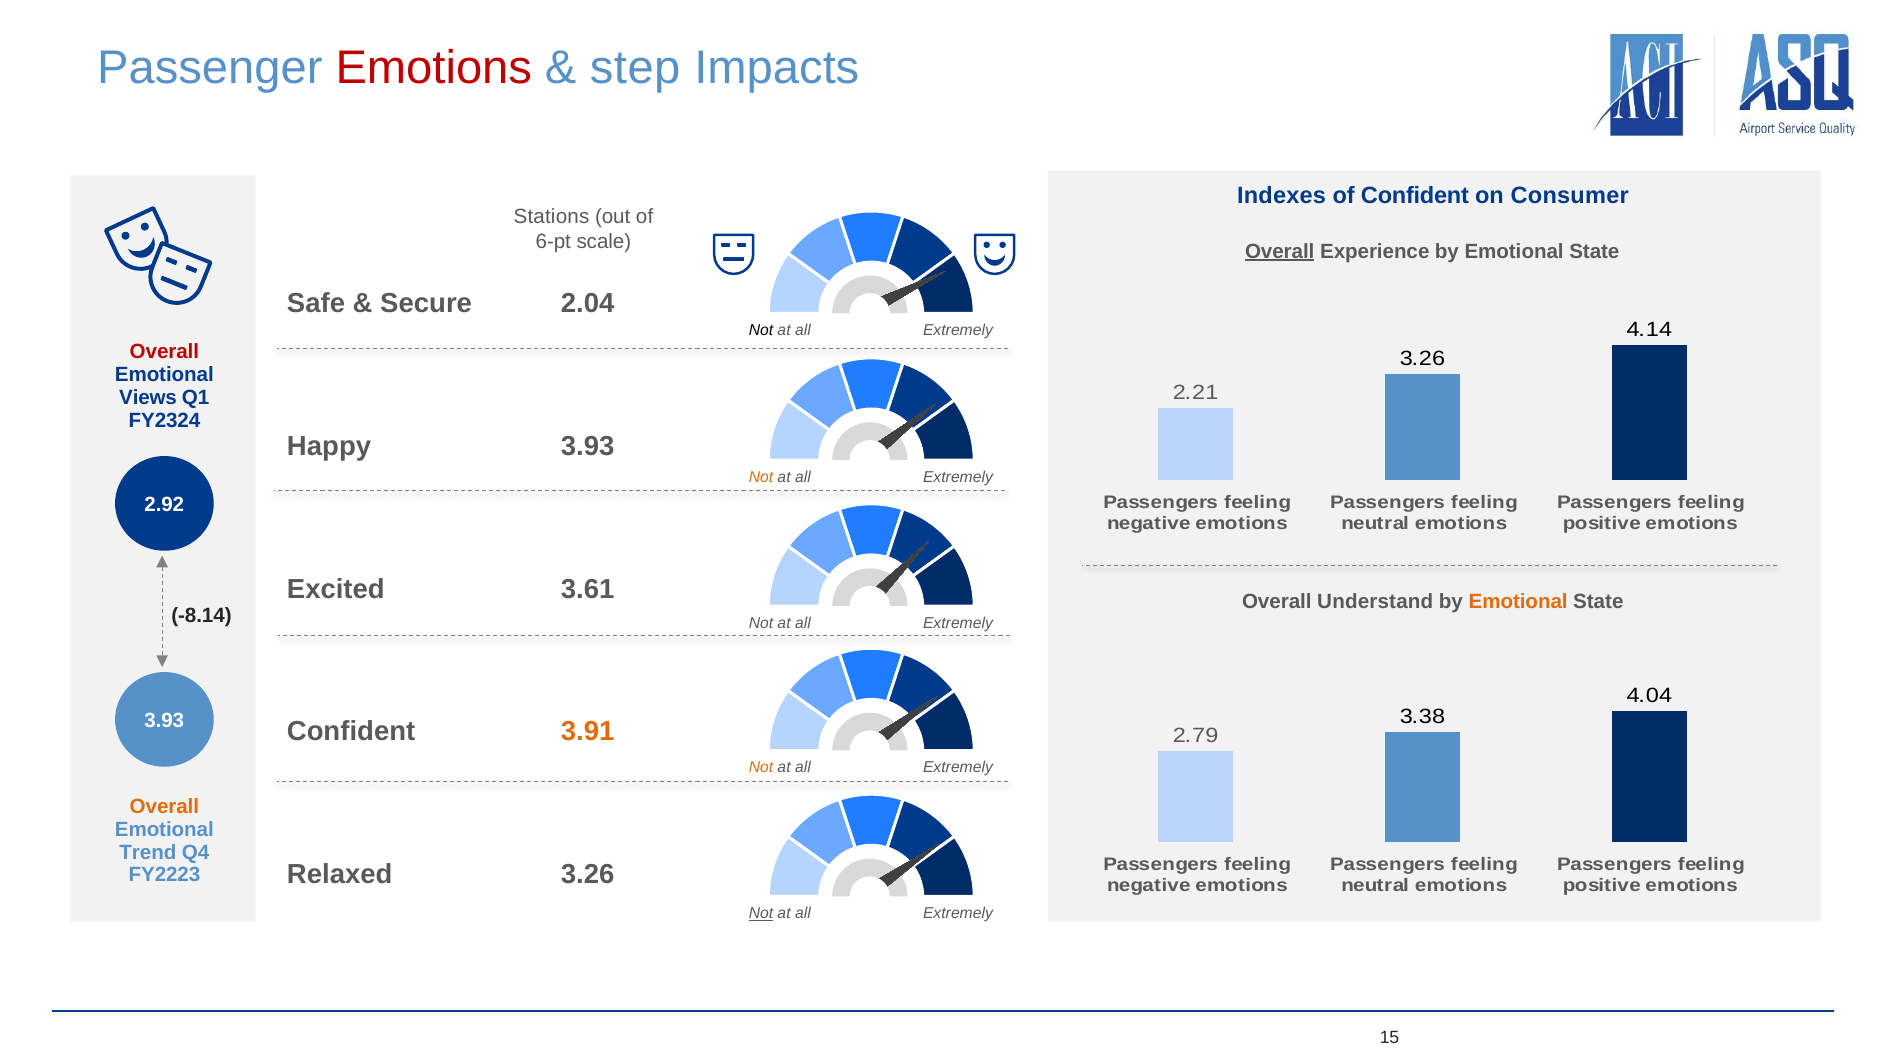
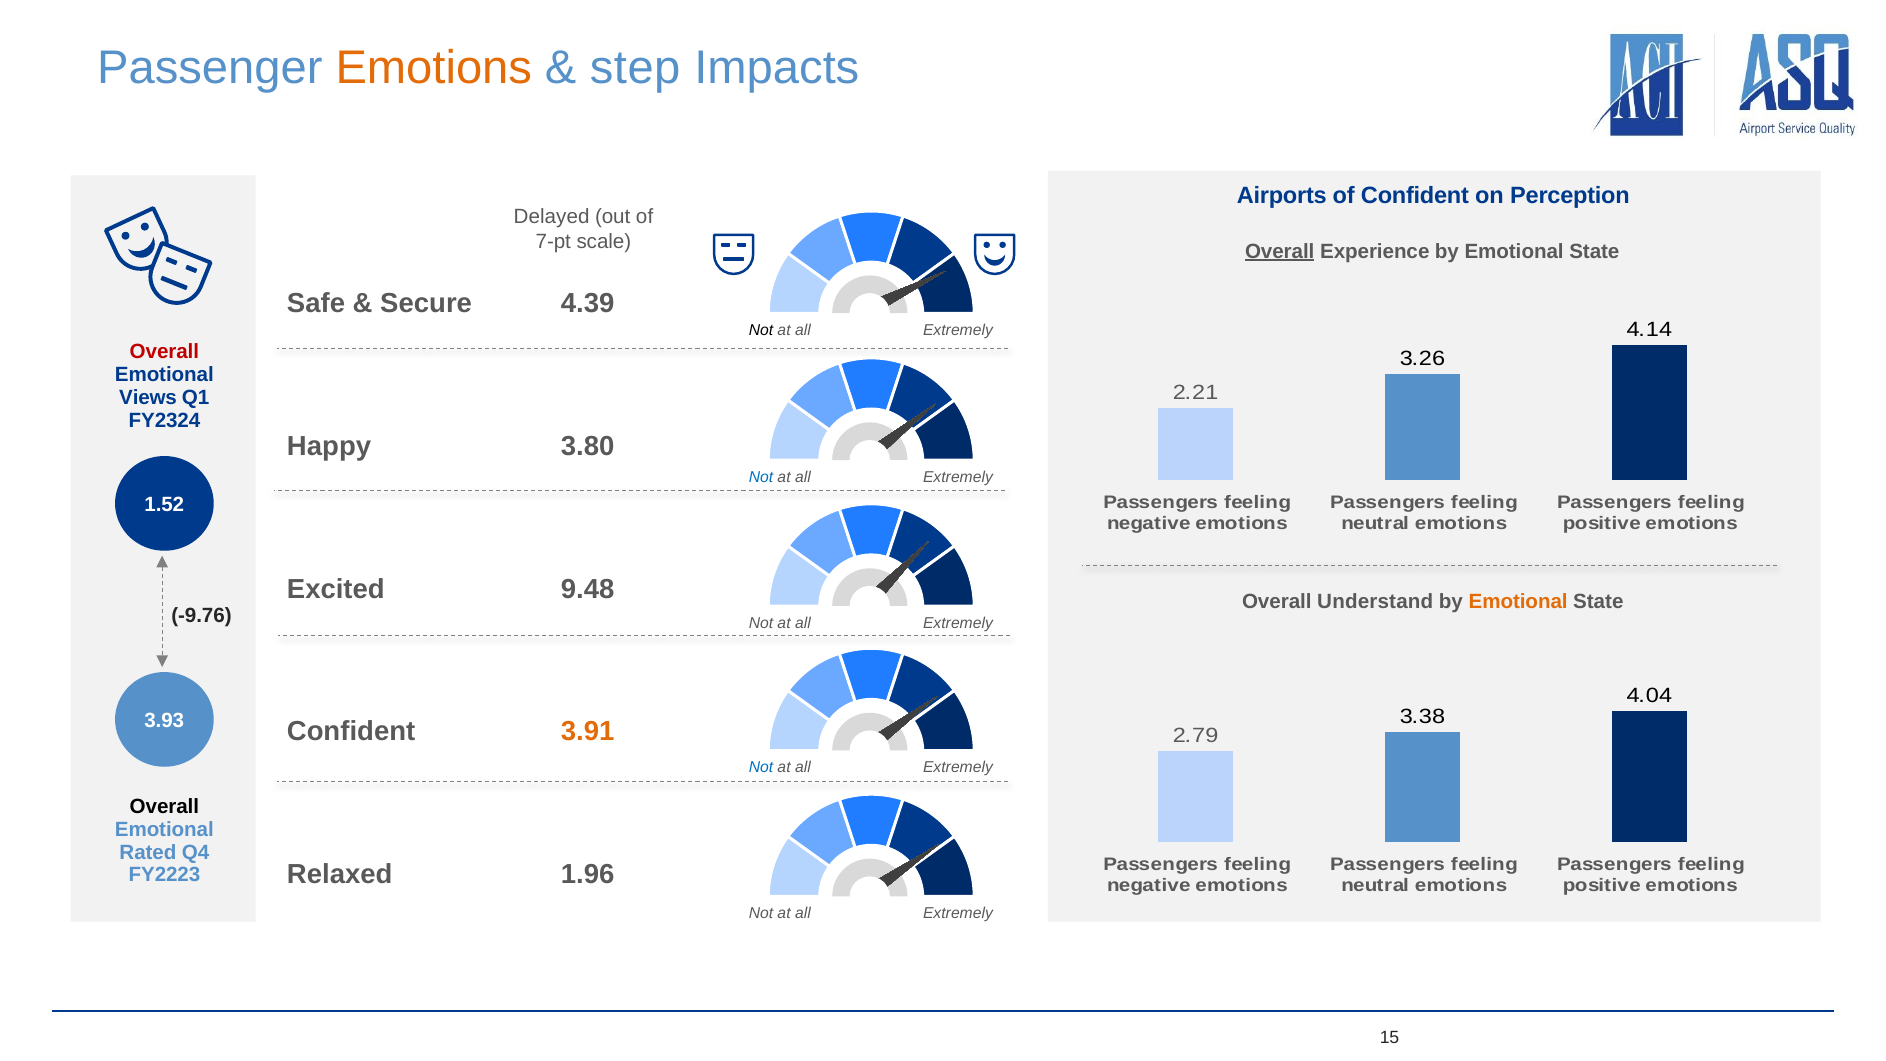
Emotions colour: red -> orange (434, 68)
Indexes: Indexes -> Airports (1282, 195)
Consumer: Consumer -> Perception (1570, 195)
Stations: Stations -> Delayed (552, 217)
6-pt: 6-pt -> 7-pt (553, 242)
2.04: 2.04 -> 4.39 (588, 304)
Happy 3.93: 3.93 -> 3.80 (588, 446)
Not colour: orange -> blue (761, 477)
2.92: 2.92 -> 1.52 (164, 505)
3.61: 3.61 -> 9.48 (588, 589)
-8.14: -8.14 -> -9.76 (201, 615)
Not colour: orange -> blue (761, 767)
Overall colour: orange -> black (164, 806)
Trend: Trend -> Rated (148, 852)
Relaxed 3.26: 3.26 -> 1.96 (588, 874)
Not underline: present -> none (761, 913)
